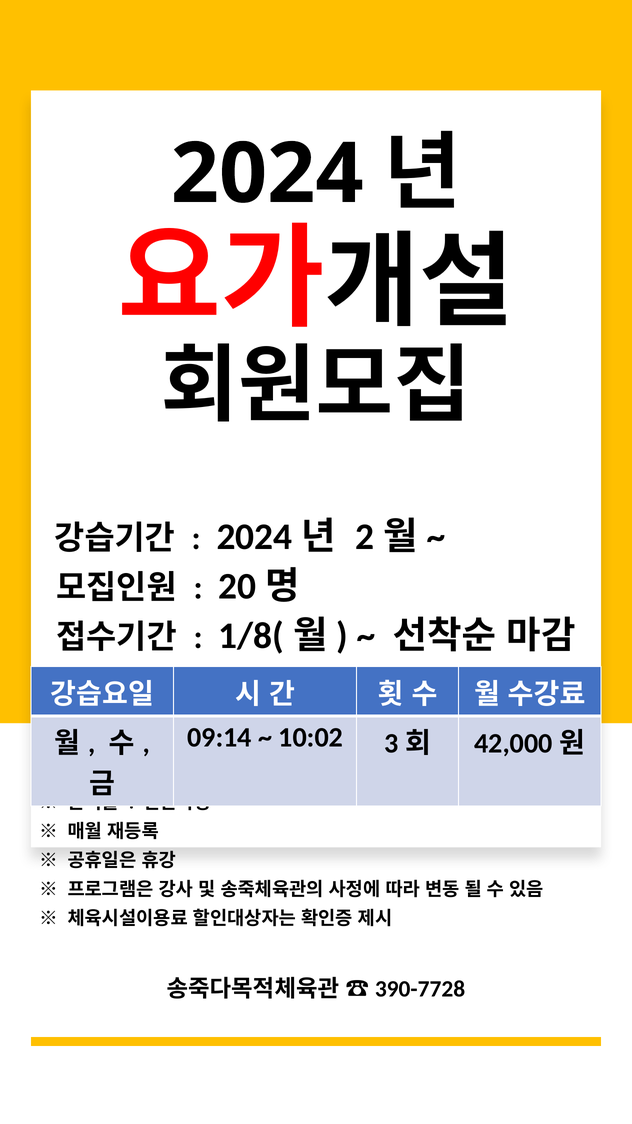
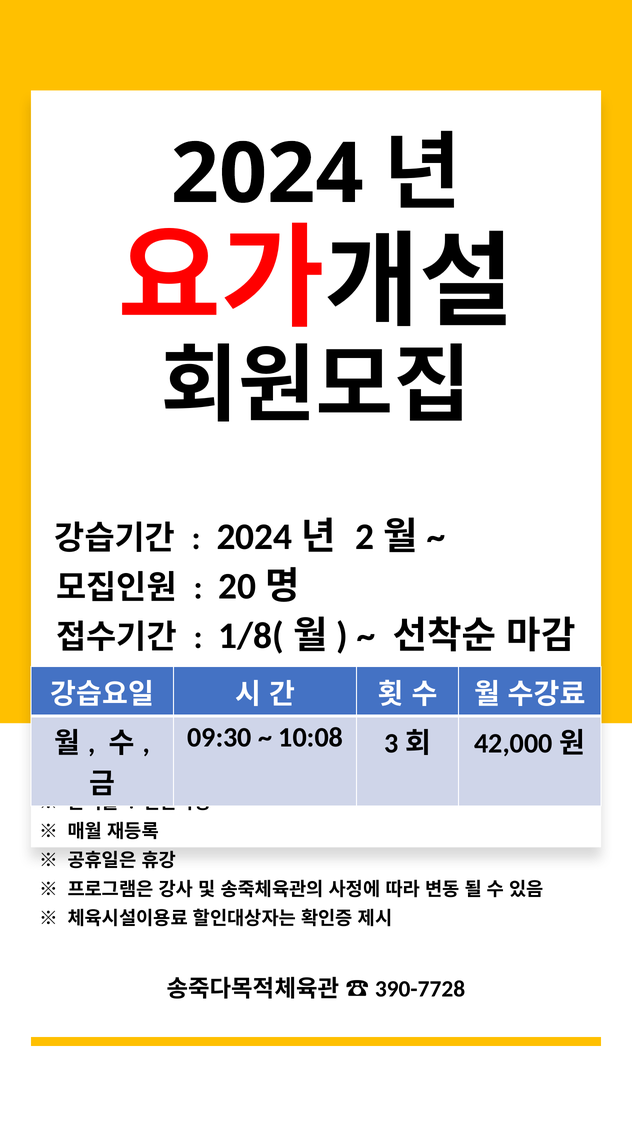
09:14: 09:14 -> 09:30 (219, 737)
10:02: 10:02 -> 10:08 (311, 737)
